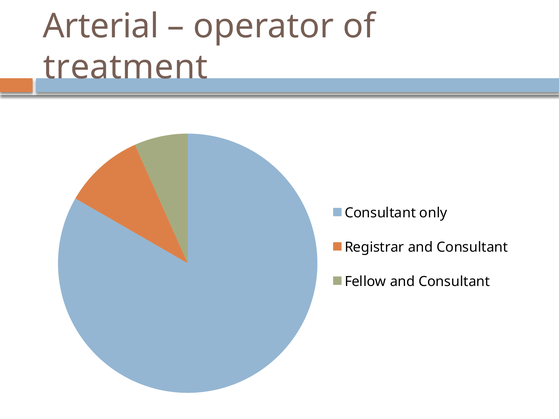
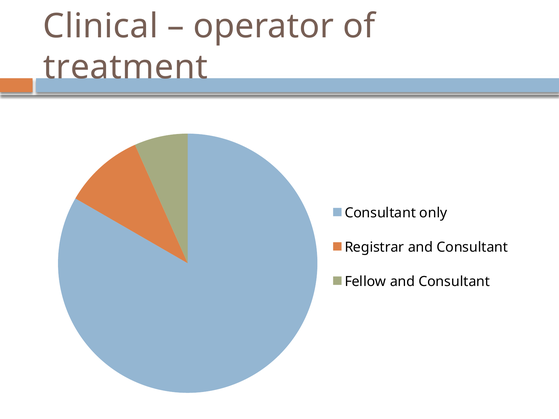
Arterial: Arterial -> Clinical (101, 26)
